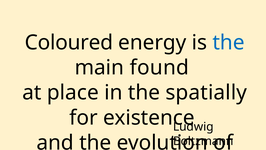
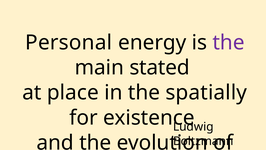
Coloured: Coloured -> Personal (69, 42)
the colour: blue -> purple (228, 42)
found: found -> stated (160, 67)
